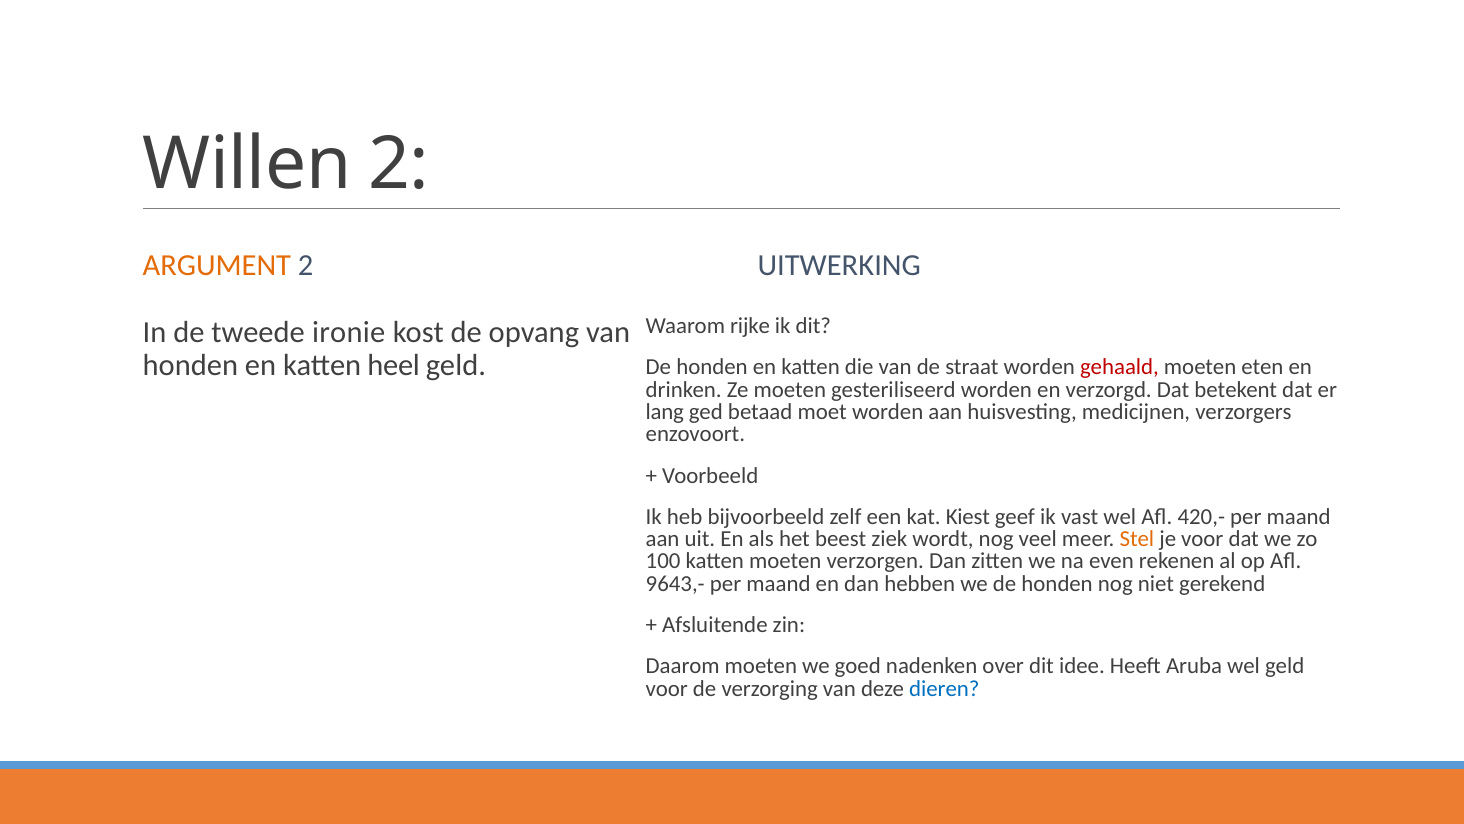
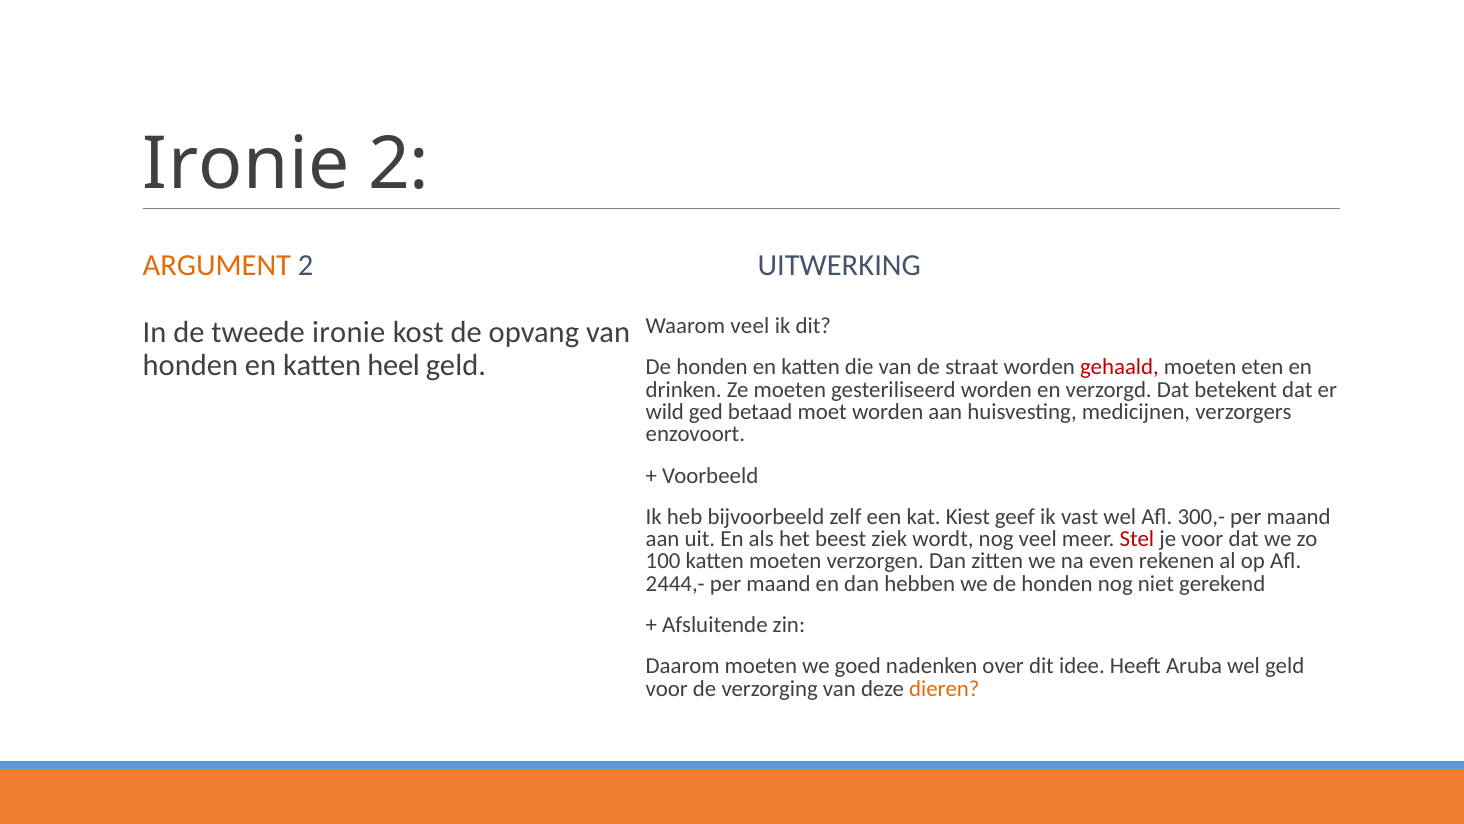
Willen: Willen -> Ironie (246, 164)
Waarom rijke: rijke -> veel (750, 326)
lang: lang -> wild (665, 412)
420,-: 420,- -> 300,- (1201, 517)
Stel colour: orange -> red (1137, 539)
9643,-: 9643,- -> 2444,- (675, 583)
dieren colour: blue -> orange (944, 688)
